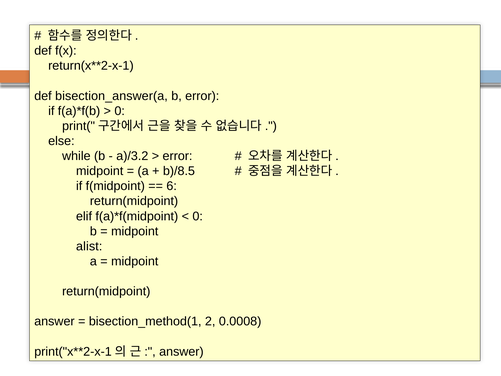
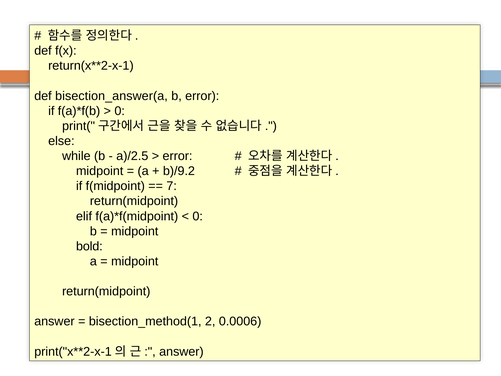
a)/3.2: a)/3.2 -> a)/2.5 (132, 156)
b)/8.5: b)/8.5 -> b)/9.2 (179, 171)
6: 6 -> 7 (172, 186)
alist: alist -> bold (89, 246)
0.0008: 0.0008 -> 0.0006 (240, 321)
